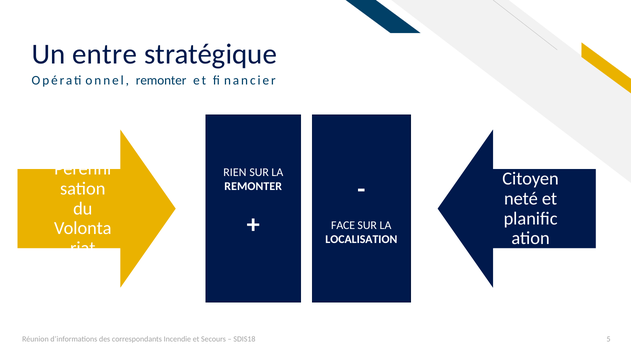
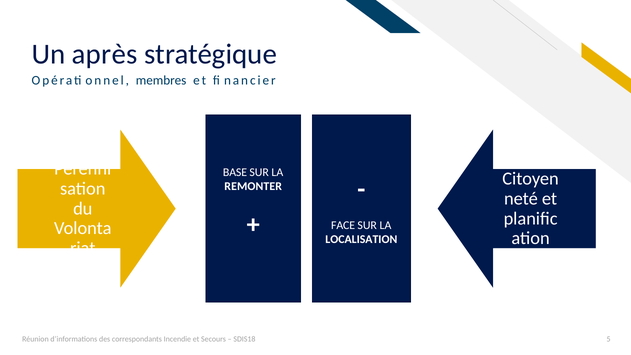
entre: entre -> après (105, 54)
remonter: remonter -> membres (161, 81)
RIEN: RIEN -> BASE (235, 172)
